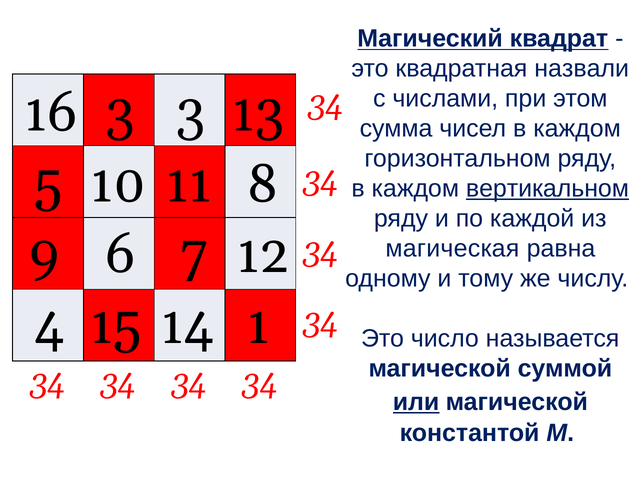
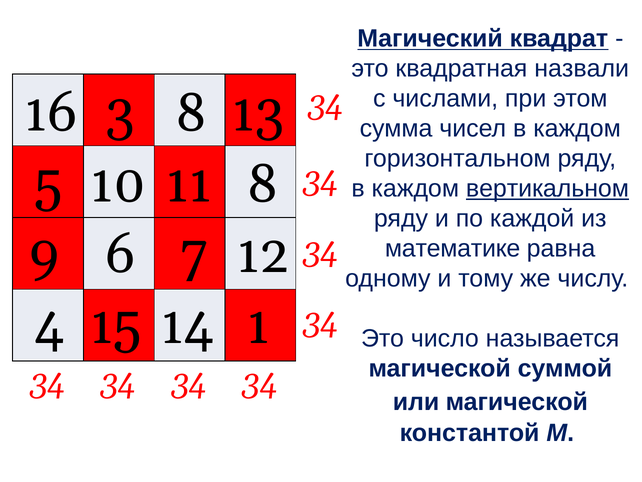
3 3: 3 -> 8 (191, 113)
магическая: магическая -> математике (453, 248)
или underline: present -> none (416, 402)
